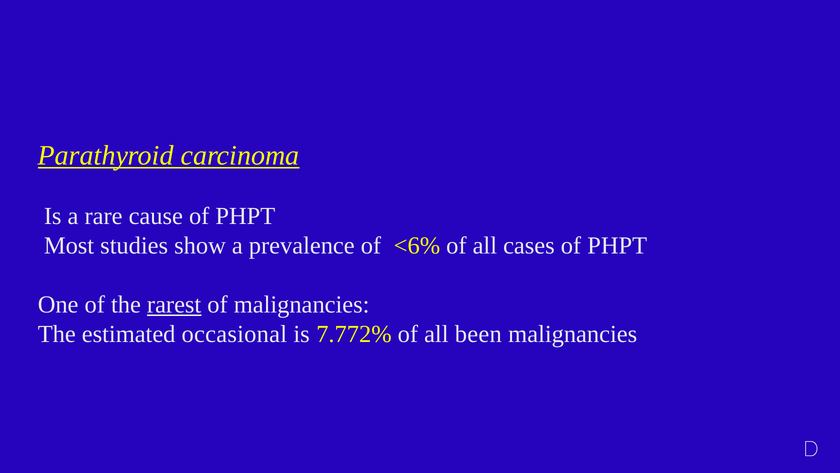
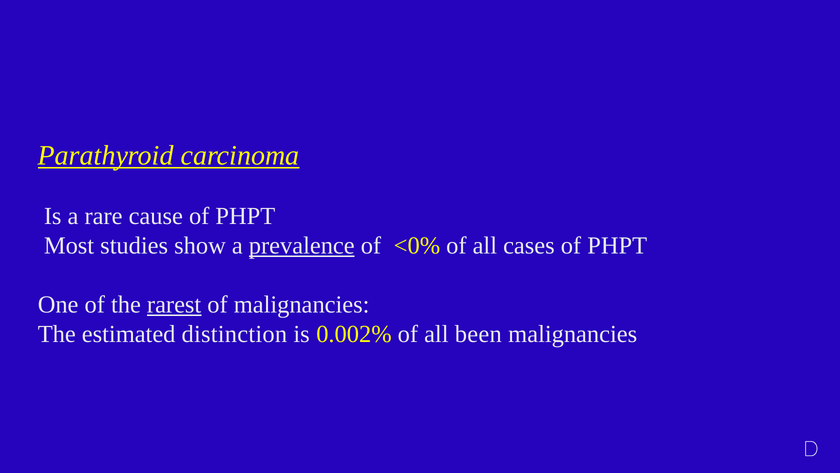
prevalence underline: none -> present (302, 245)
<6%: <6% -> <0% (417, 245)
occasional: occasional -> distinction (234, 334)
7.772%: 7.772% -> 0.002% (354, 334)
